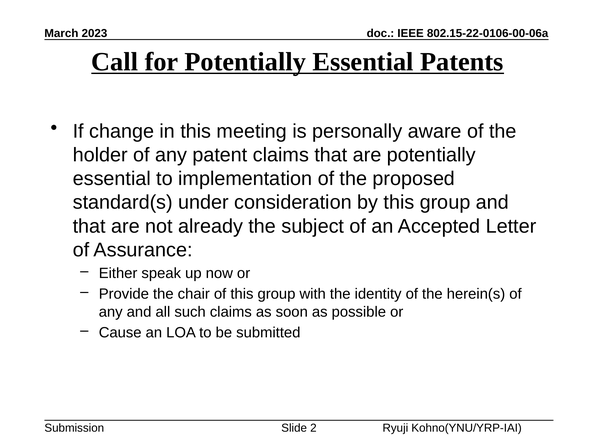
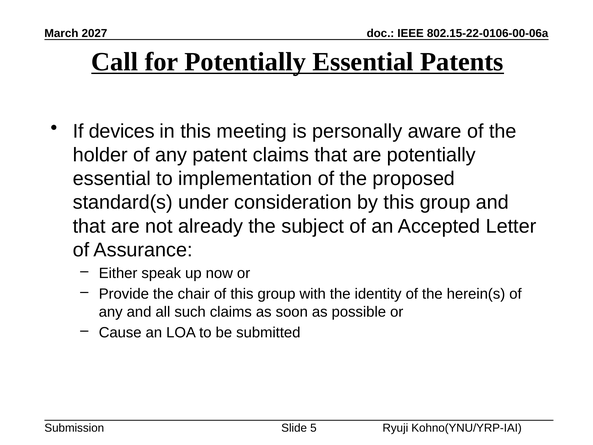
2023: 2023 -> 2027 (94, 33)
change: change -> devices (122, 131)
2: 2 -> 5 (313, 428)
